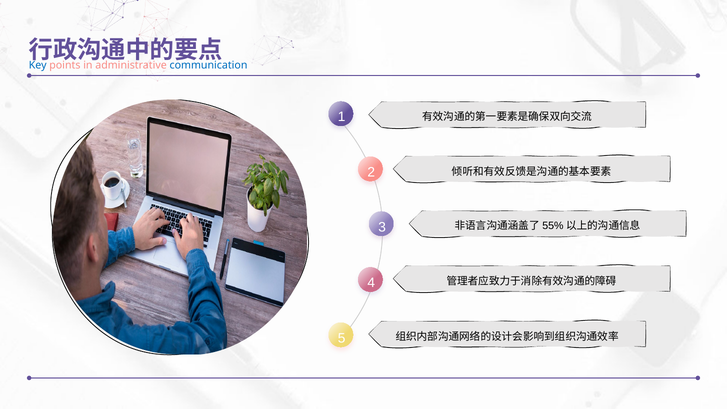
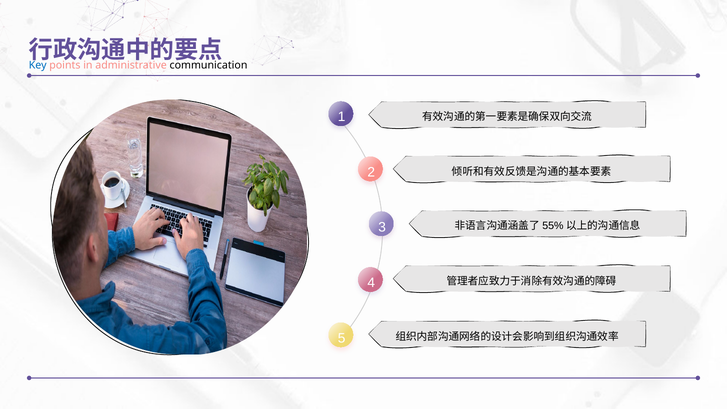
communication colour: blue -> black (209, 65)
